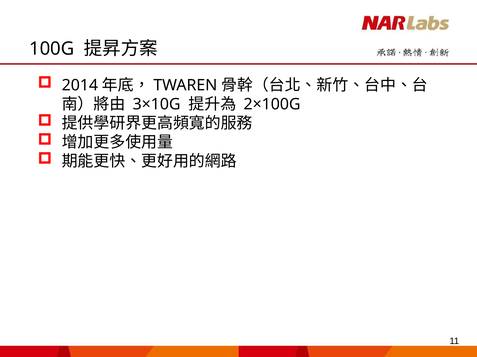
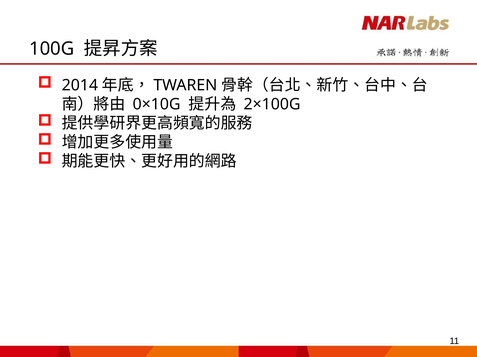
3×10G: 3×10G -> 0×10G (157, 104)
